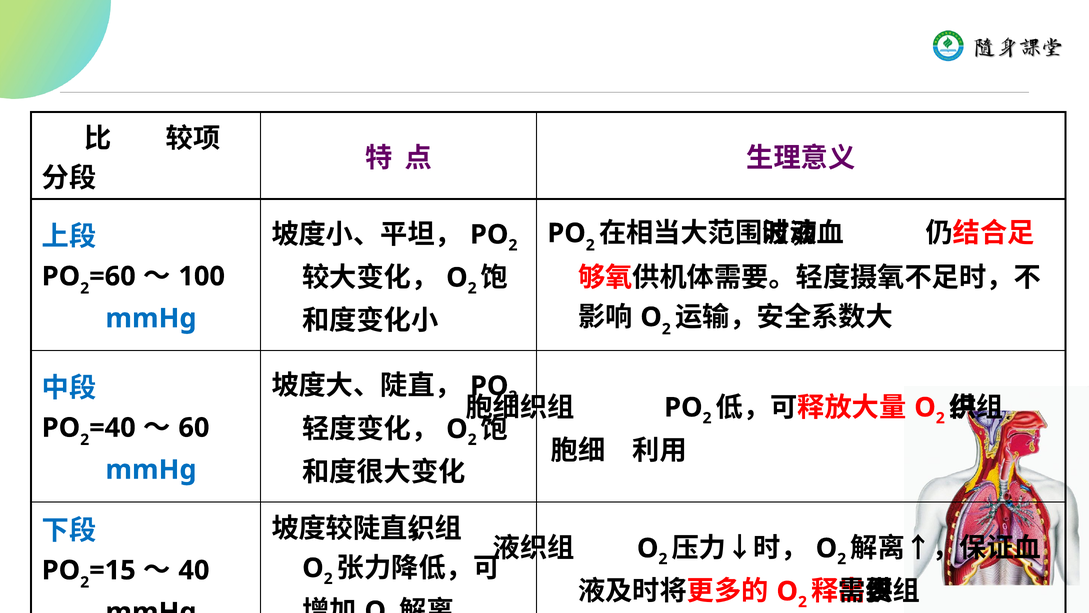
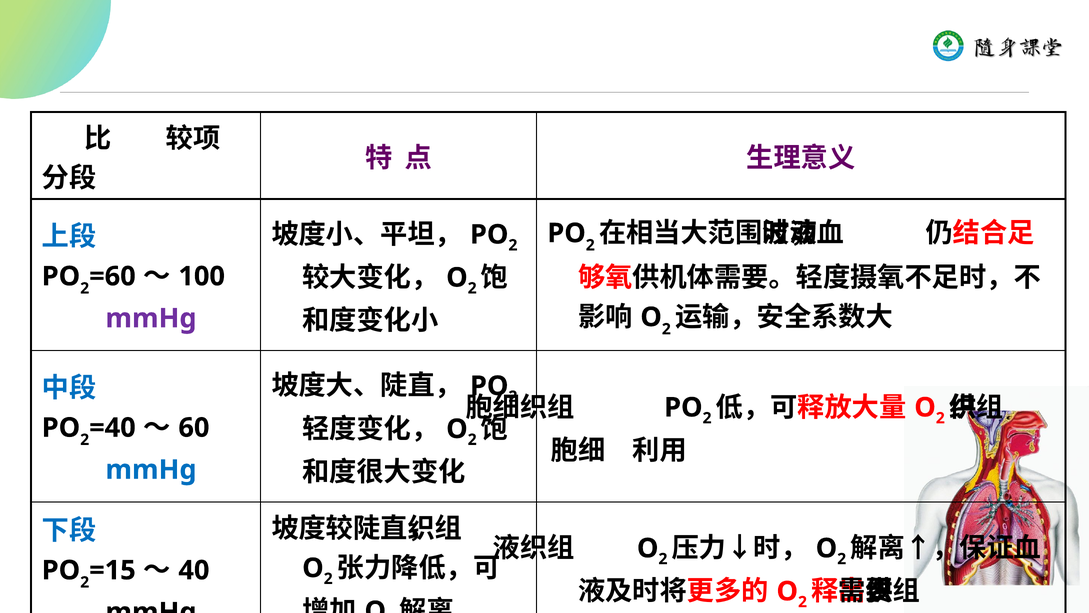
mmHg colour: blue -> purple (151, 318)
